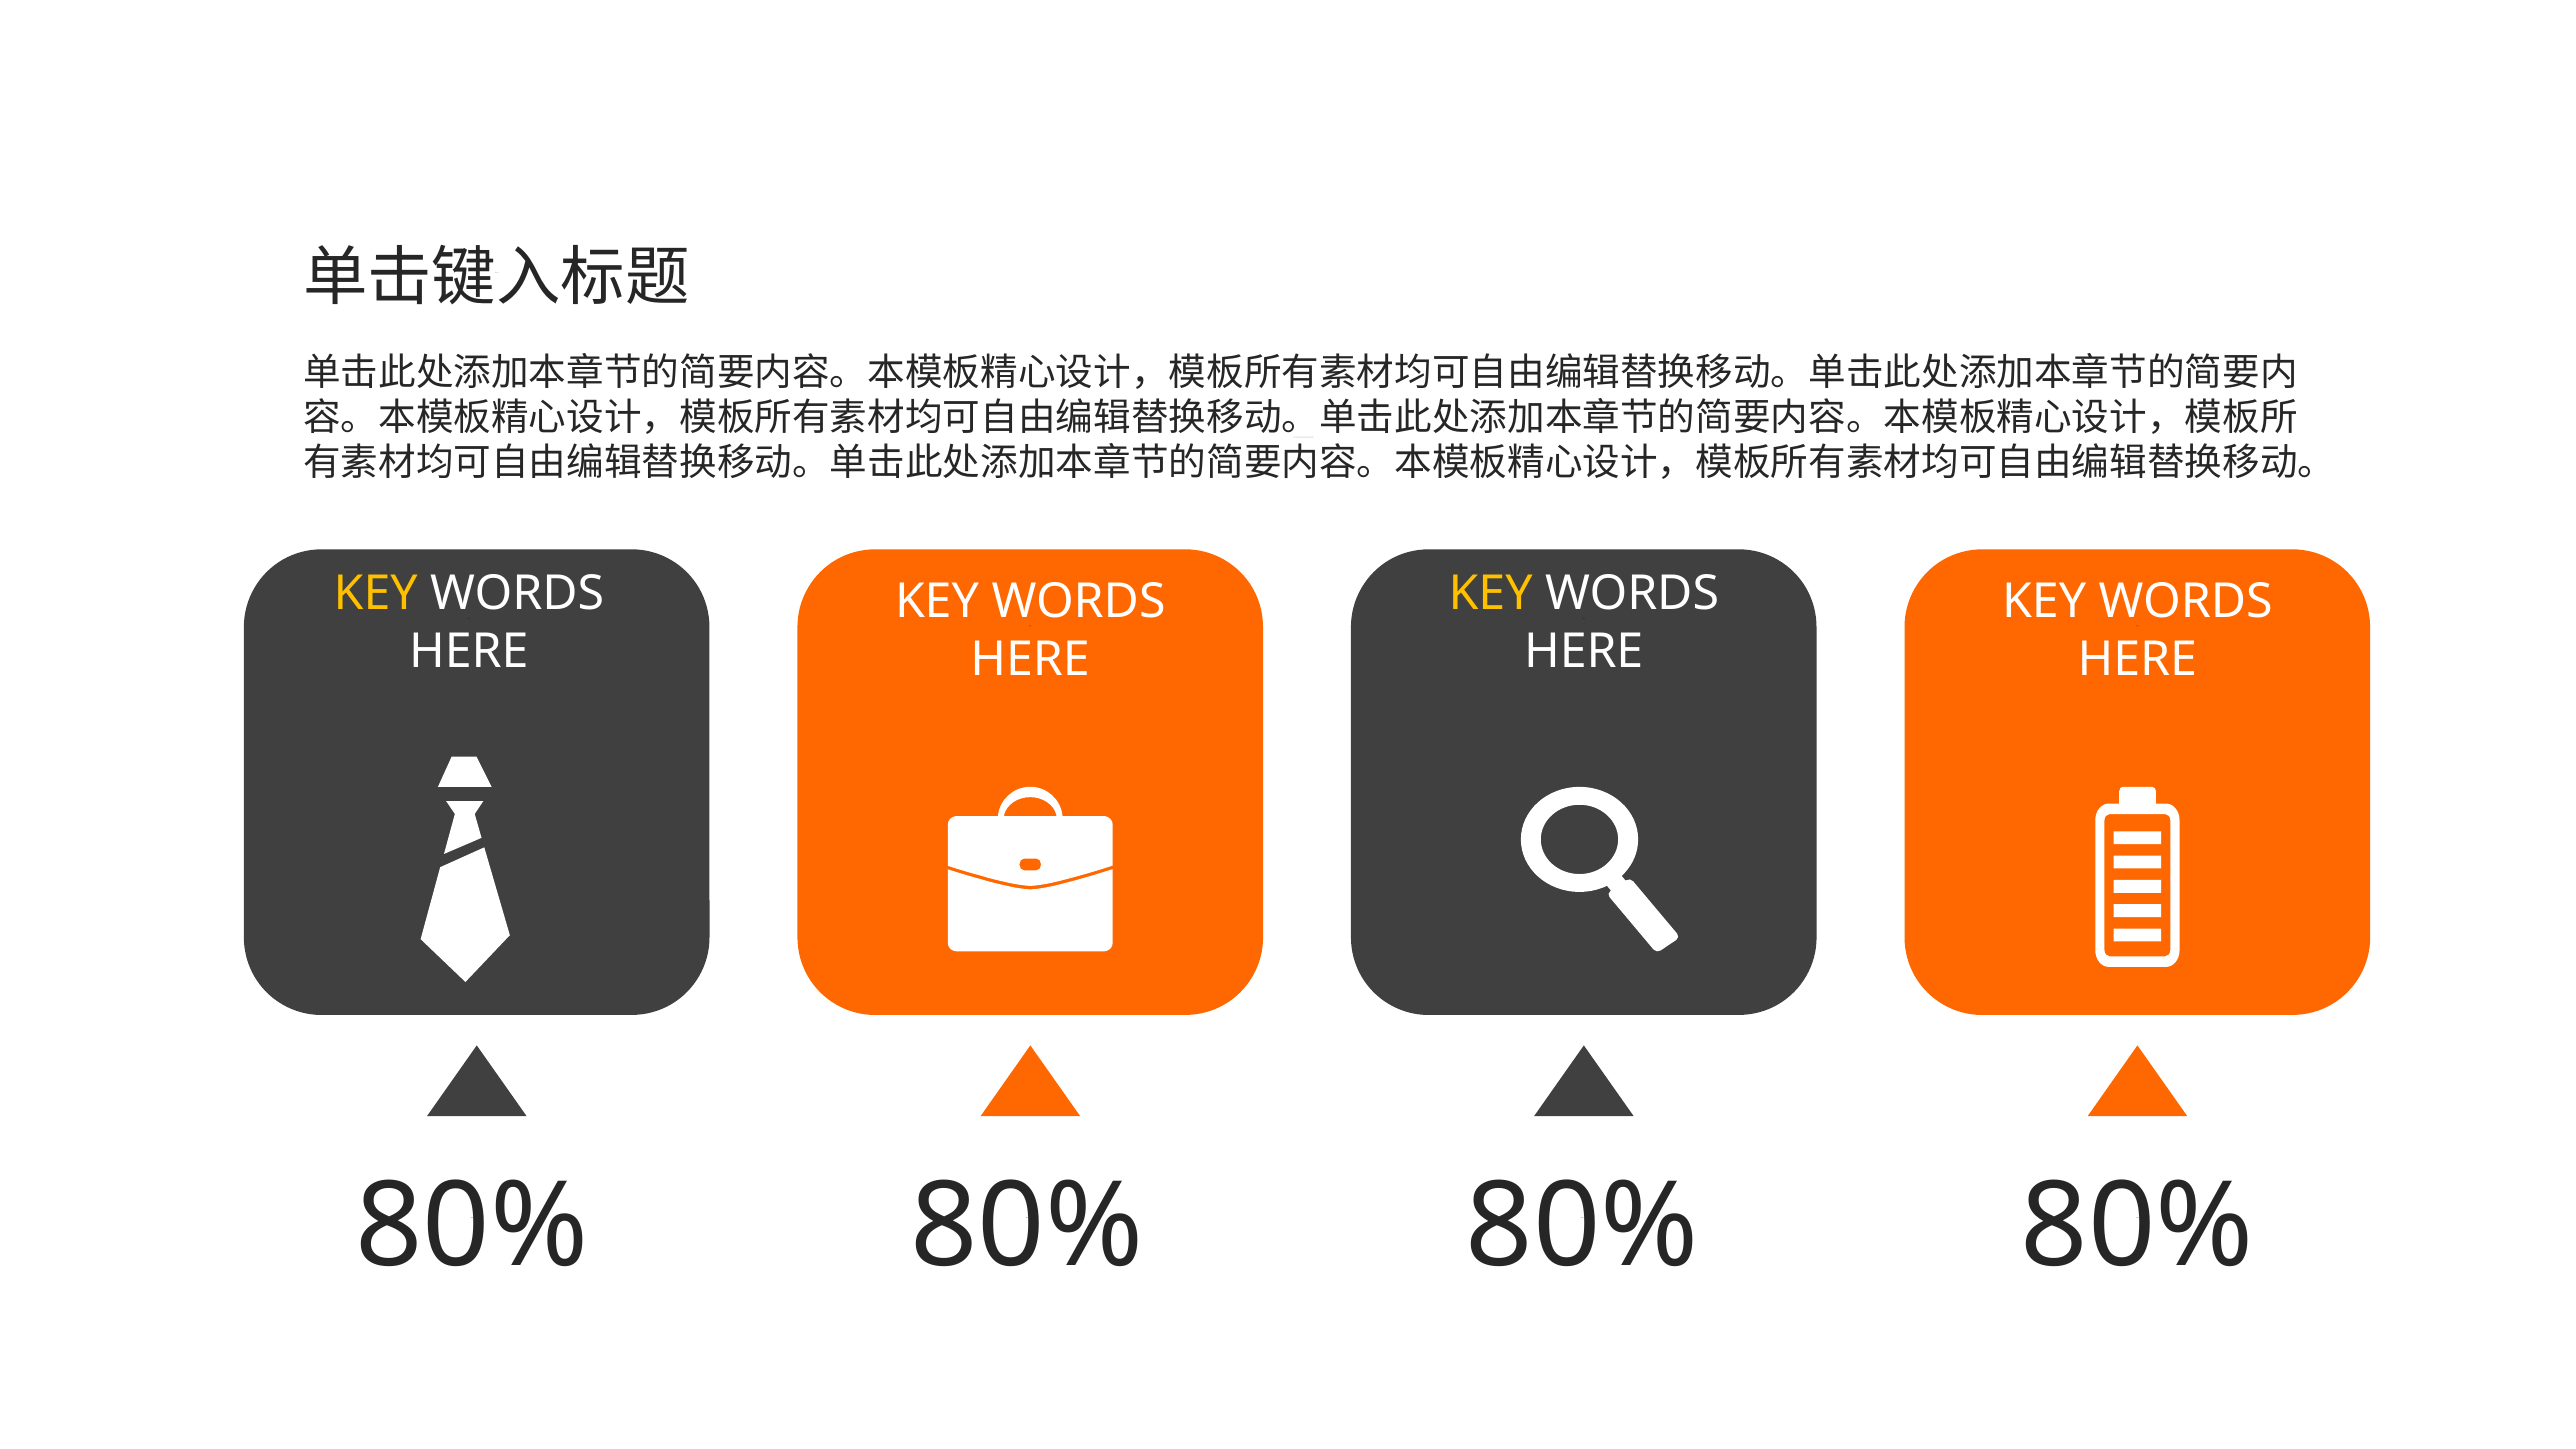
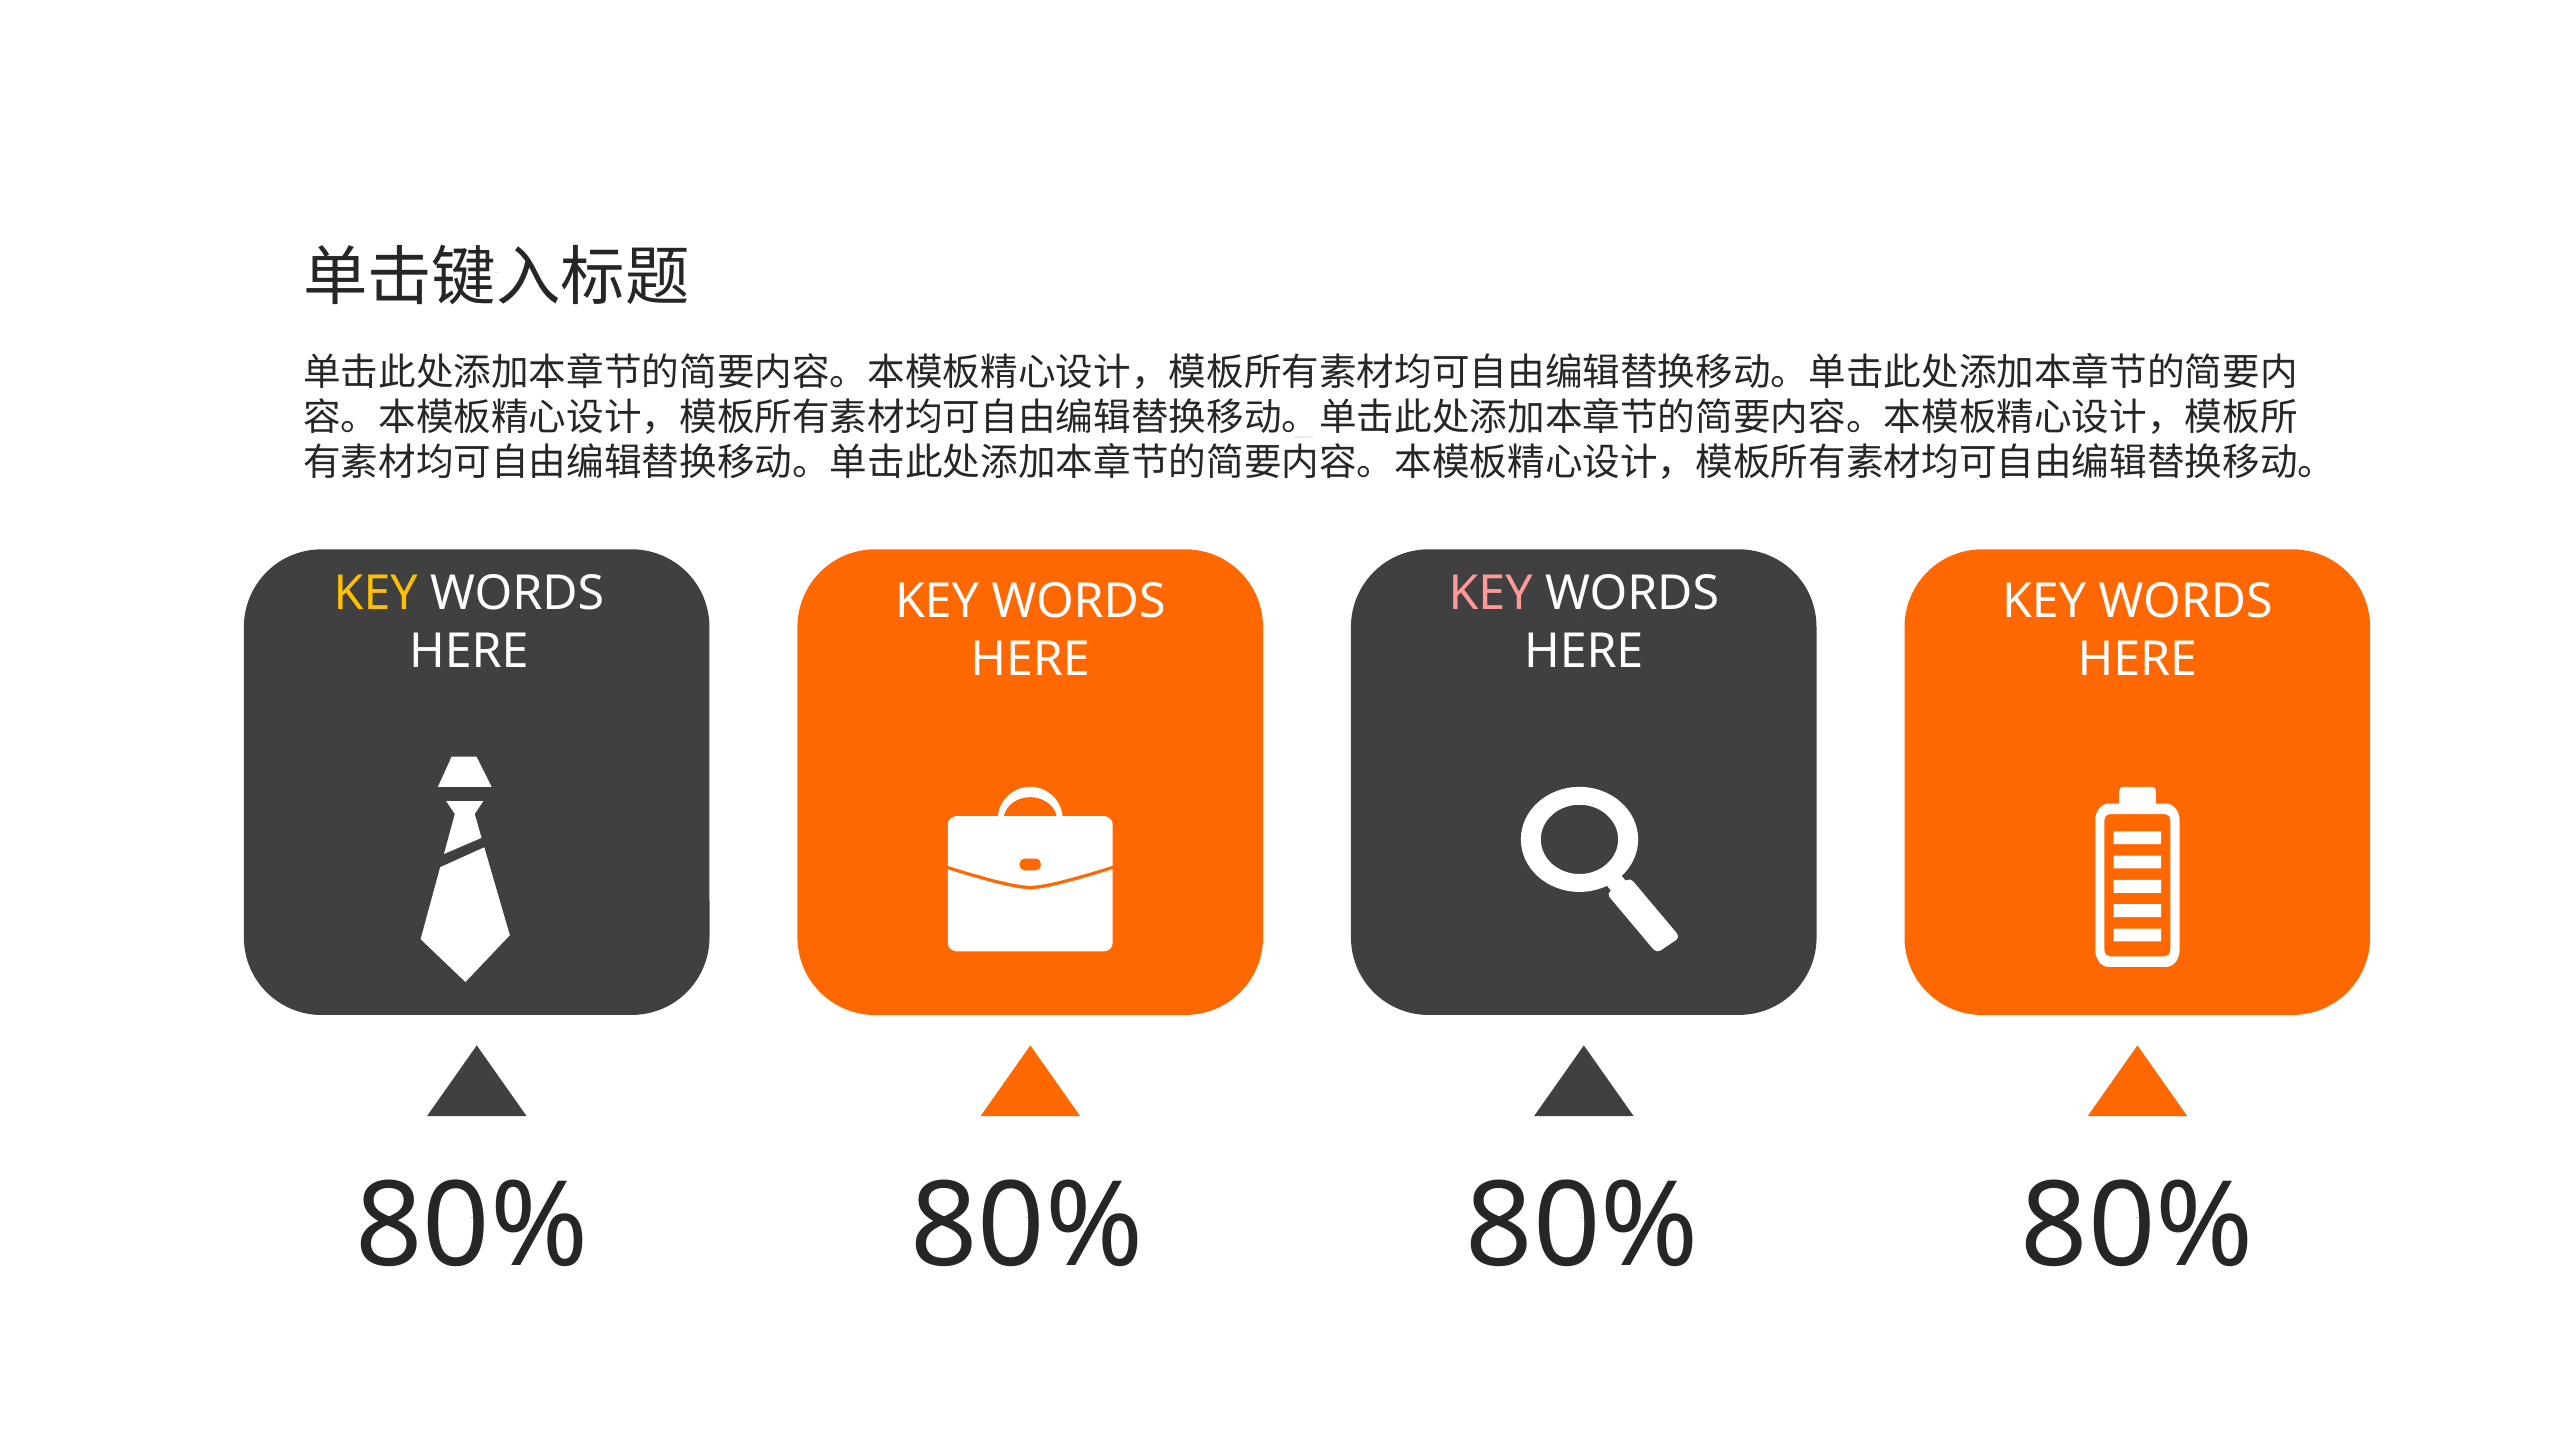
KEY colour: yellow -> pink (1491, 594)
